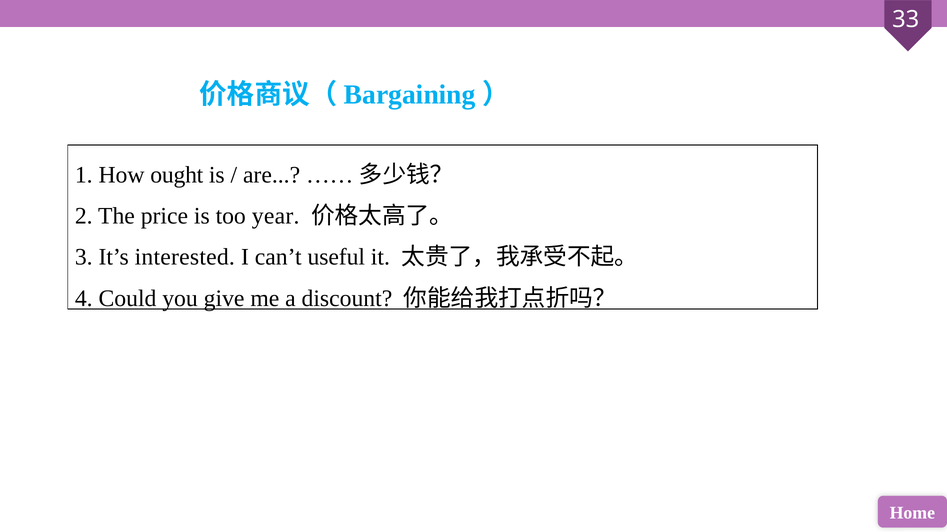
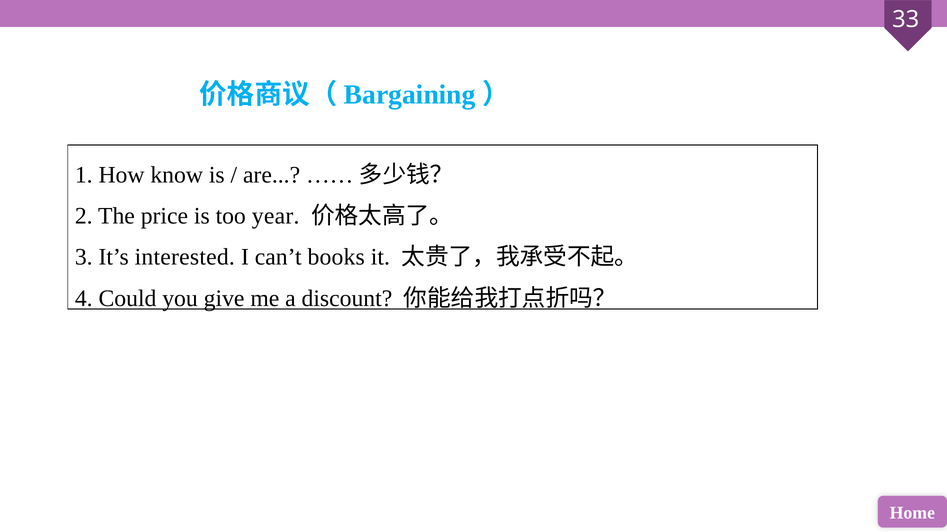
ought: ought -> know (177, 175)
useful: useful -> books (336, 258)
